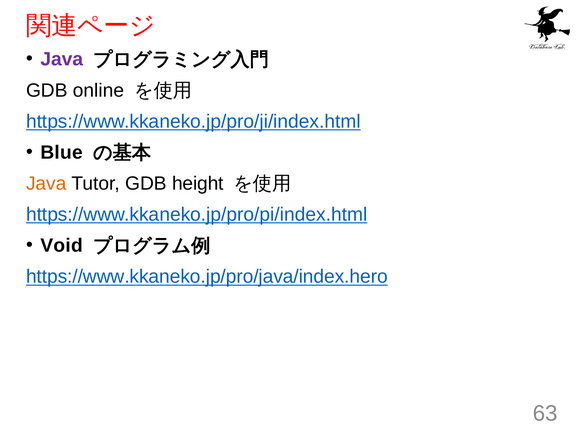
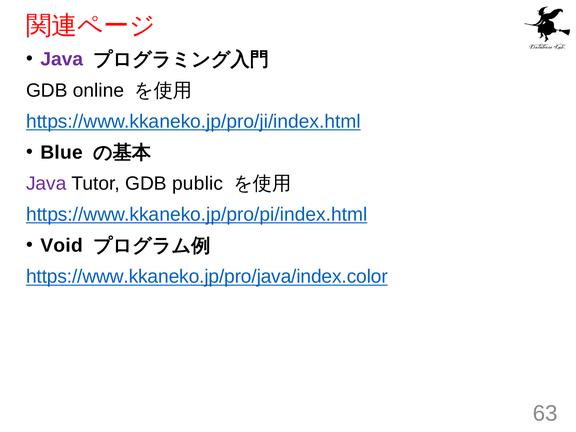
Java colour: orange -> purple (46, 183)
height: height -> public (198, 183)
https://www.kkaneko.jp/pro/java/index.hero: https://www.kkaneko.jp/pro/java/index.hero -> https://www.kkaneko.jp/pro/java/index.color (207, 277)
